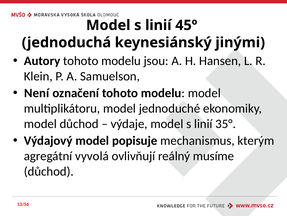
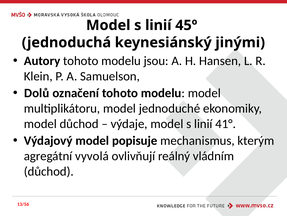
Není: Není -> Dolů (37, 93)
35°: 35° -> 41° (226, 123)
musíme: musíme -> vládním (213, 156)
